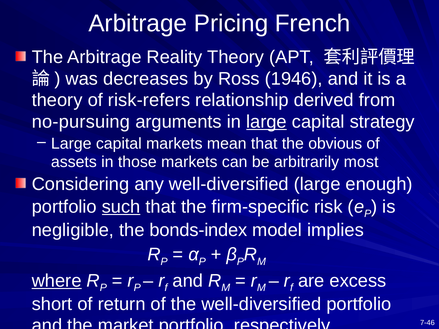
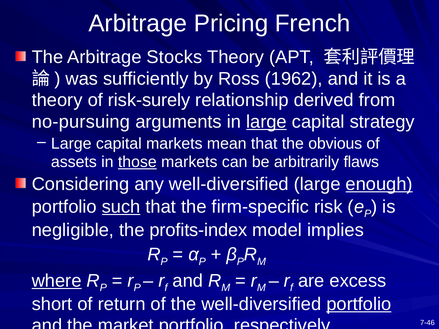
Reality: Reality -> Stocks (174, 57)
decreases: decreases -> sufficiently (146, 79)
1946: 1946 -> 1962 (294, 79)
risk-refers: risk-refers -> risk-surely (149, 100)
those underline: none -> present (137, 162)
most: most -> flaws (361, 162)
enough underline: none -> present (379, 184)
bonds-index: bonds-index -> profits-index (198, 230)
portfolio underline: none -> present (359, 304)
